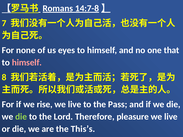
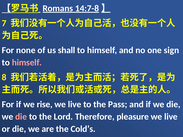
eyes: eyes -> shall (67, 50)
that: that -> sign (171, 50)
die colour: light green -> pink (21, 117)
This’s: This’s -> Cold’s (83, 129)
